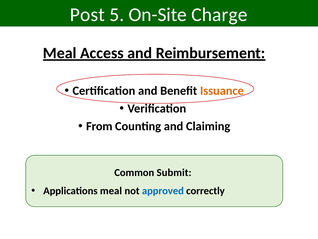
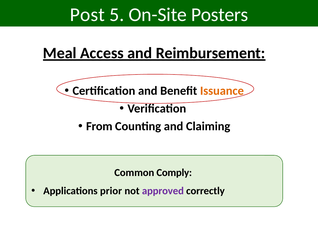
Charge: Charge -> Posters (220, 15)
Submit: Submit -> Comply (174, 172)
Applications meal: meal -> prior (111, 190)
approved colour: blue -> purple (163, 190)
